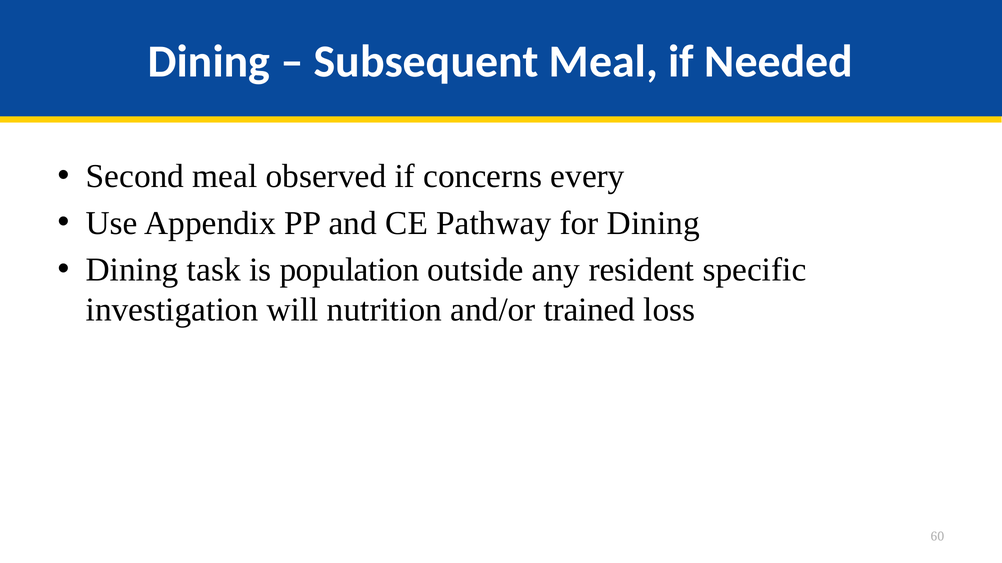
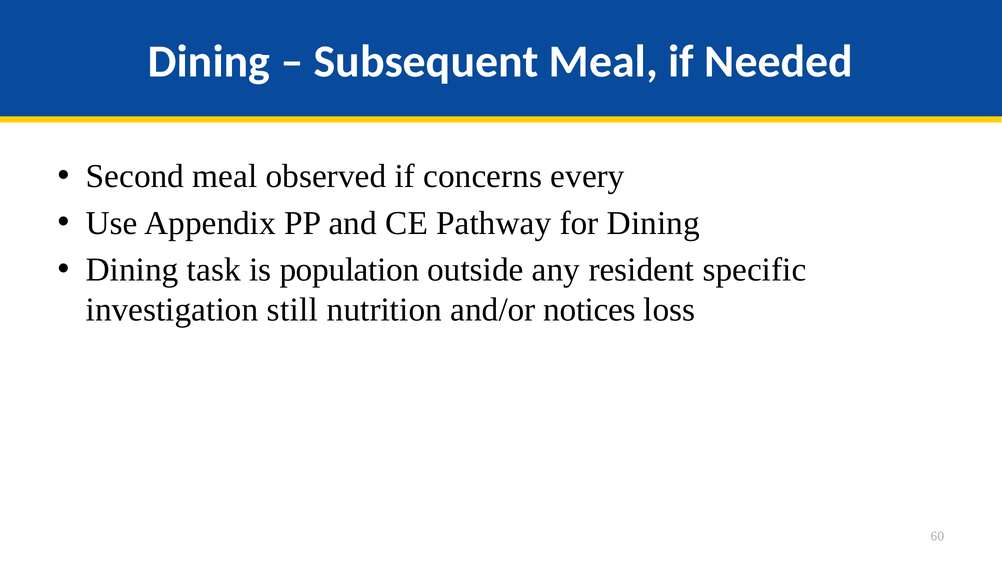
will: will -> still (292, 310)
trained: trained -> notices (590, 310)
